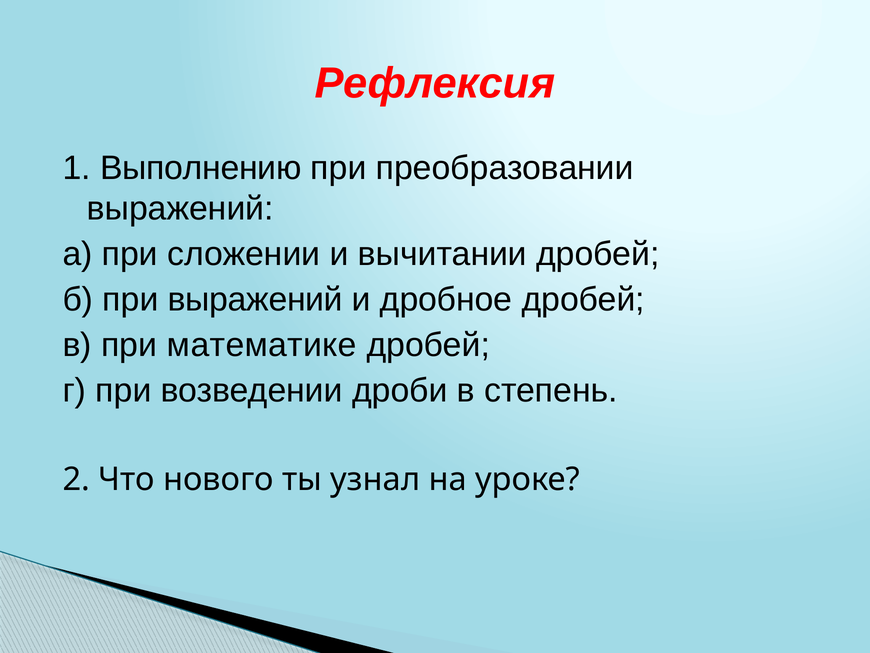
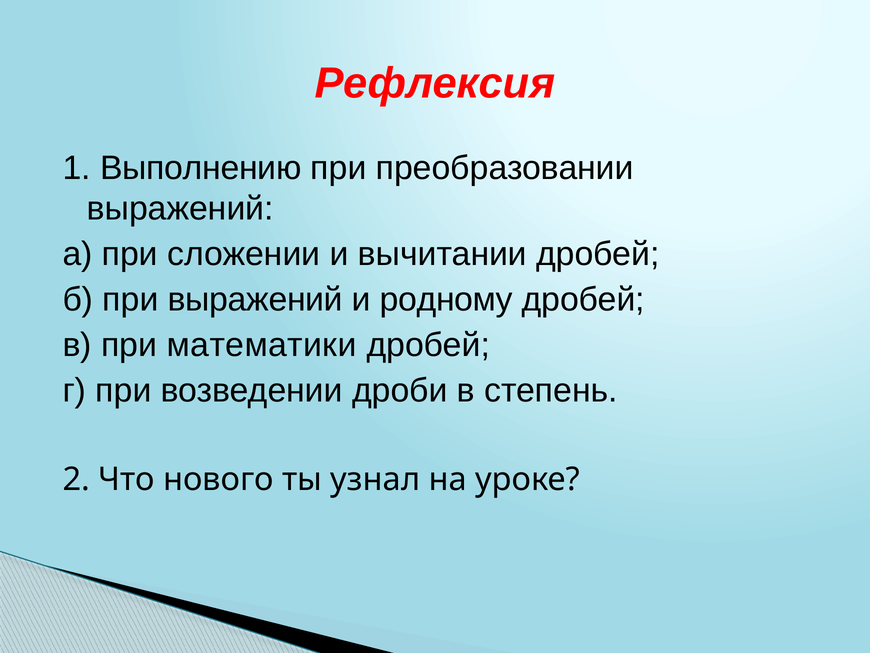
дробное: дробное -> родному (446, 299)
математике: математике -> математики (262, 345)
